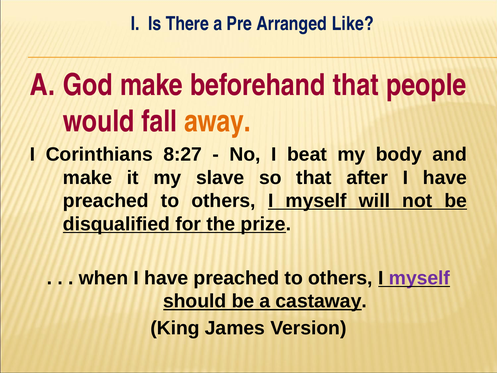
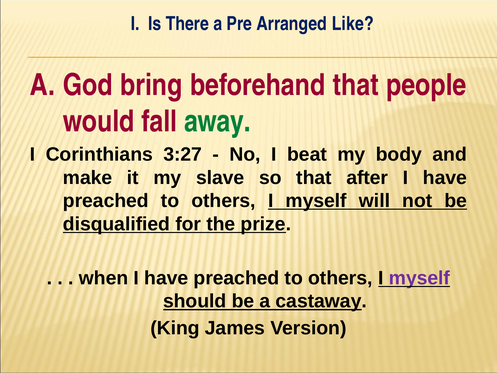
God make: make -> bring (151, 85)
away colour: orange -> green (217, 121)
8:27: 8:27 -> 3:27 (183, 154)
